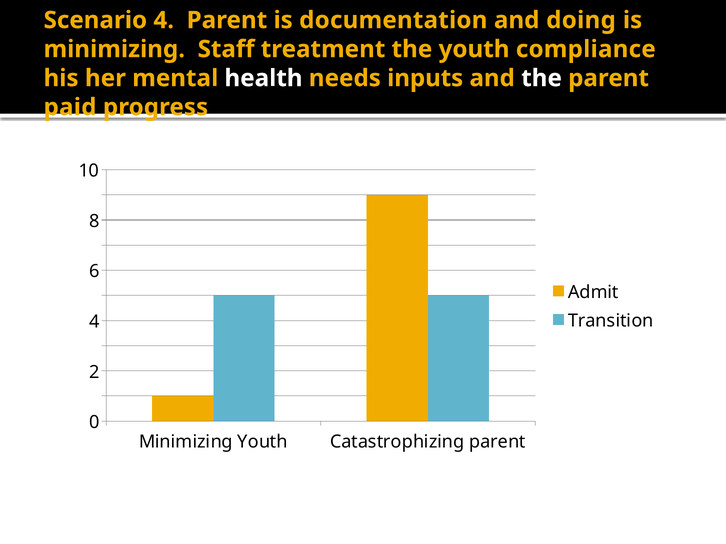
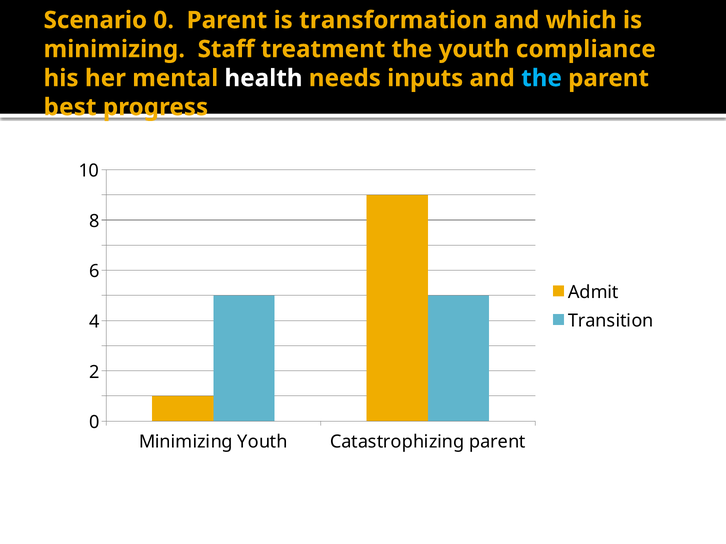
Scenario 4: 4 -> 0 (164, 20)
documentation: documentation -> transformation (393, 20)
doing: doing -> which (581, 20)
the colour: white -> light blue (542, 78)
paid: paid -> best (70, 107)
